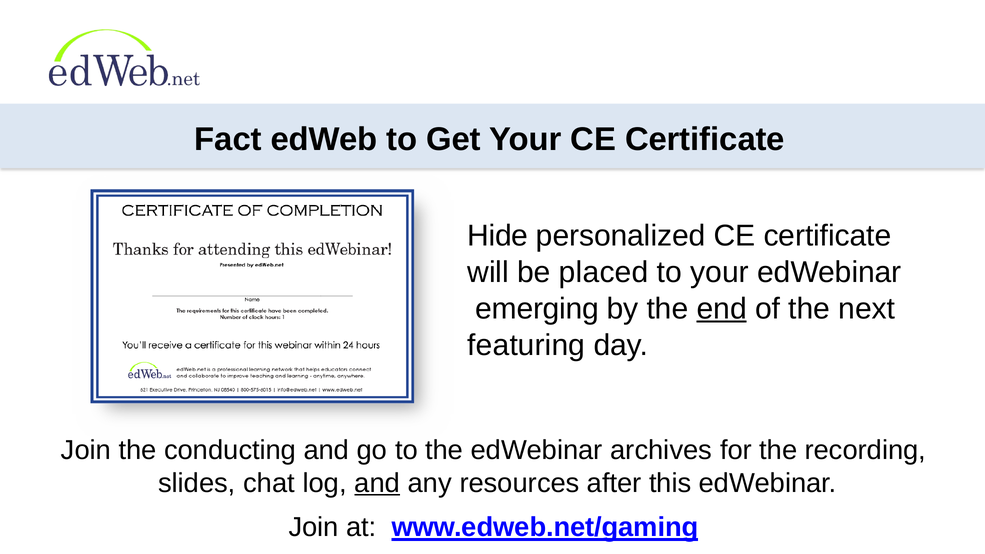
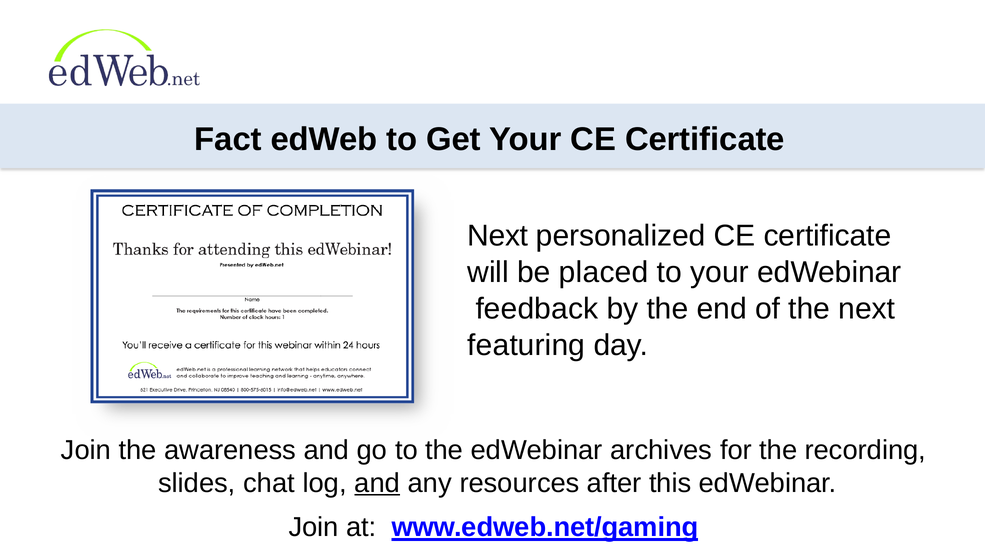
Hide: Hide -> Next (498, 236)
emerging: emerging -> feedback (537, 309)
end underline: present -> none (722, 309)
conducting: conducting -> awareness (230, 450)
